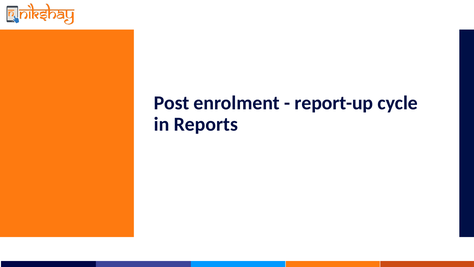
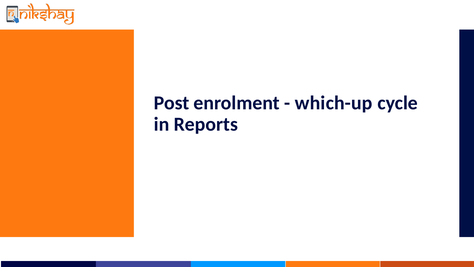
report-up: report-up -> which-up (334, 103)
